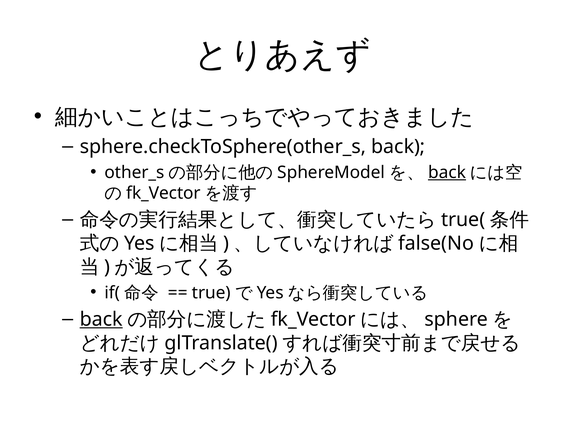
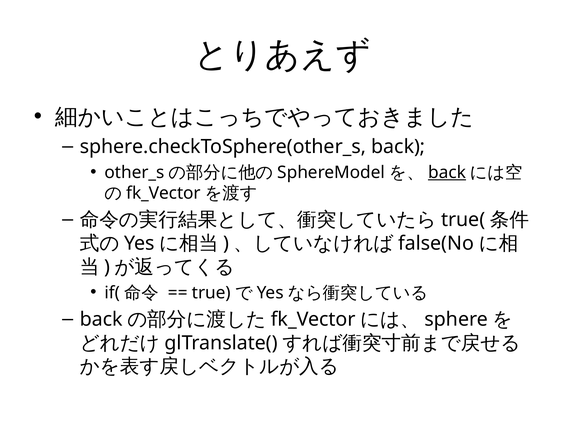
back underline: present -> none (101, 319)
